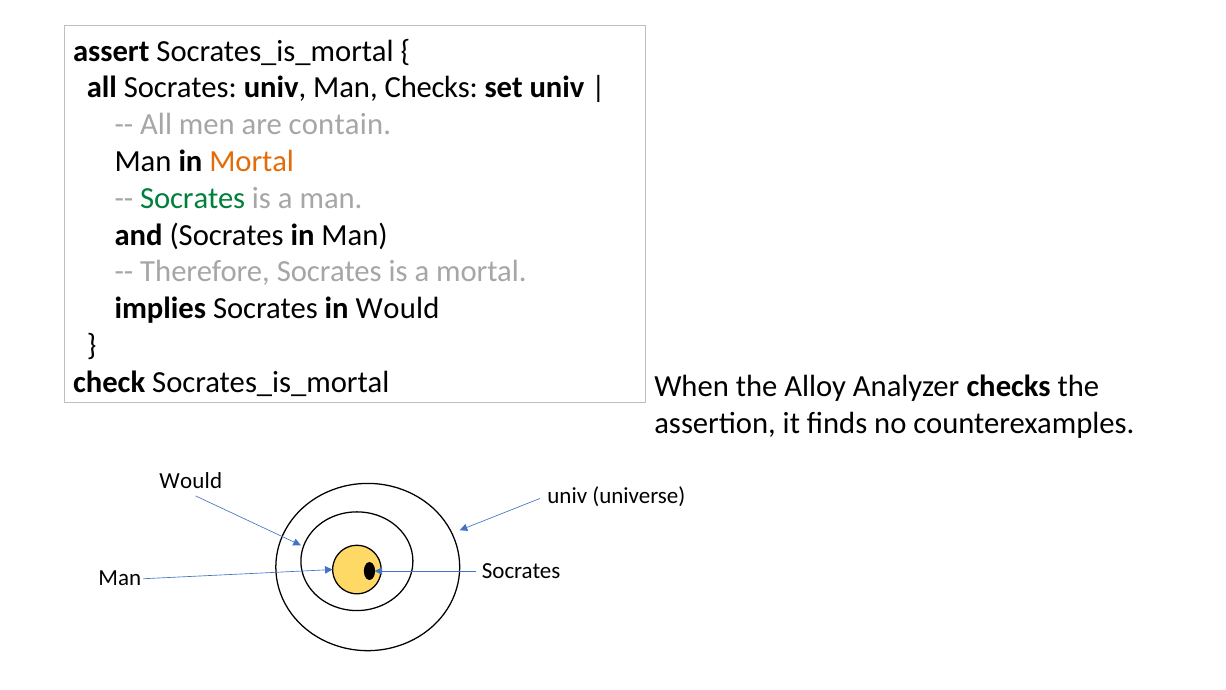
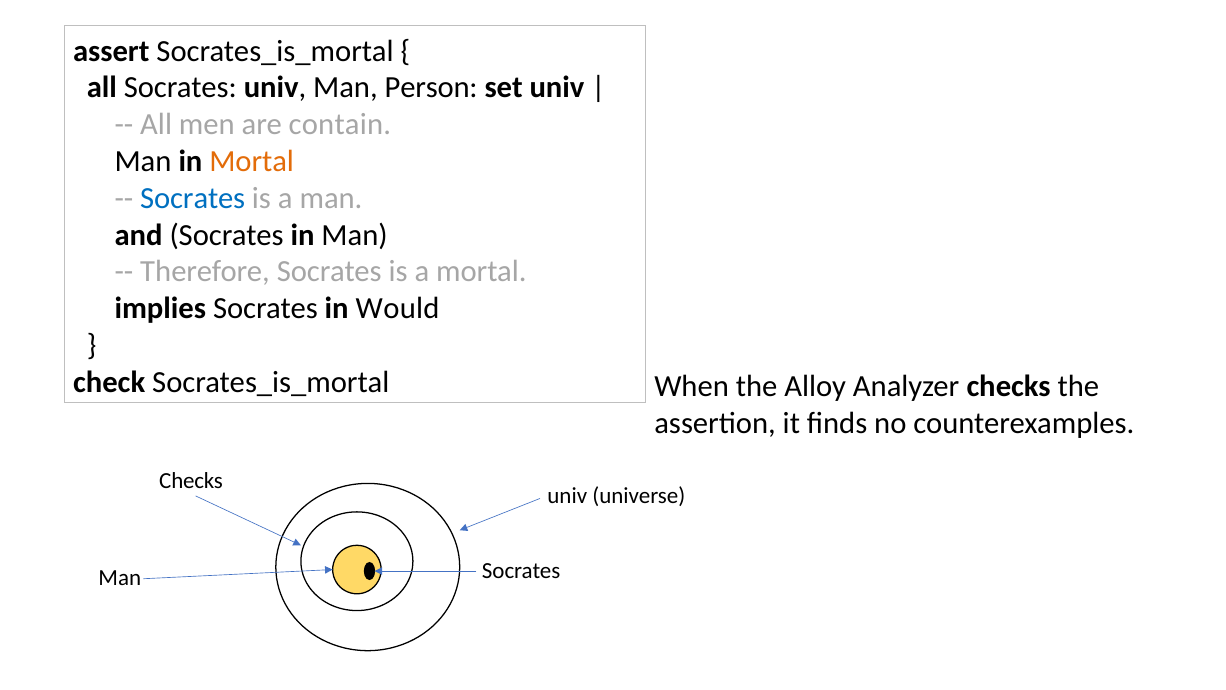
Man Checks: Checks -> Person (431, 88)
Socrates colour: green -> blue (193, 198)
Would: Would -> Checks (191, 481)
